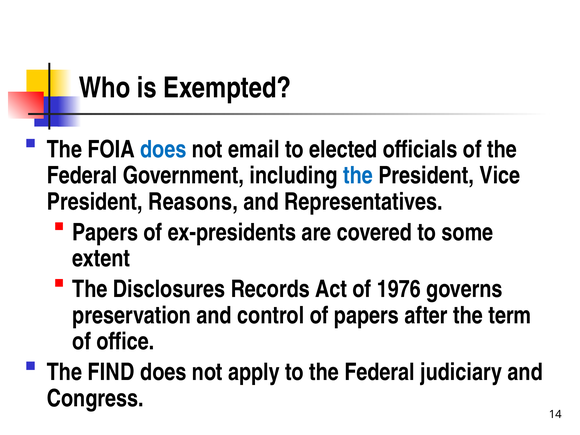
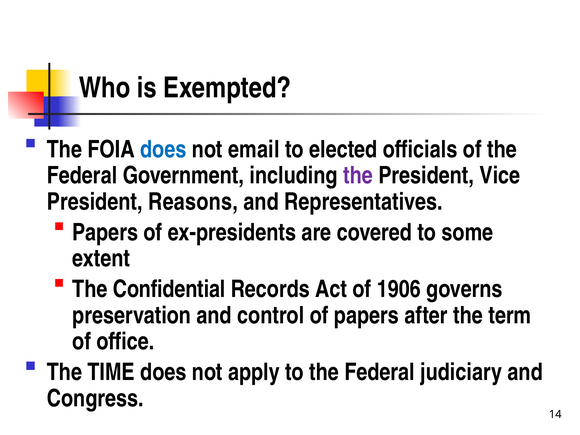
the colour: blue -> purple (358, 176)
Disclosures: Disclosures -> Confidential (169, 289)
1976: 1976 -> 1906 (399, 289)
FIND: FIND -> TIME (111, 372)
